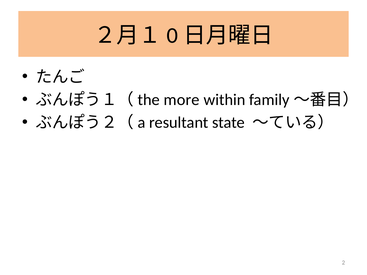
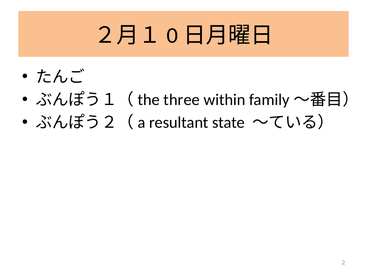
more: more -> three (182, 100)
